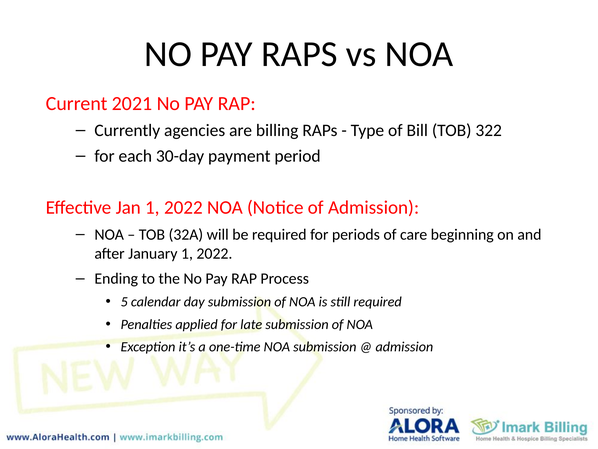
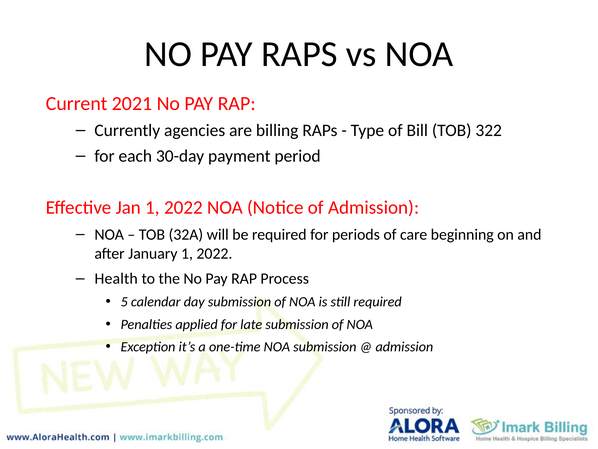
Ending: Ending -> Health (116, 278)
